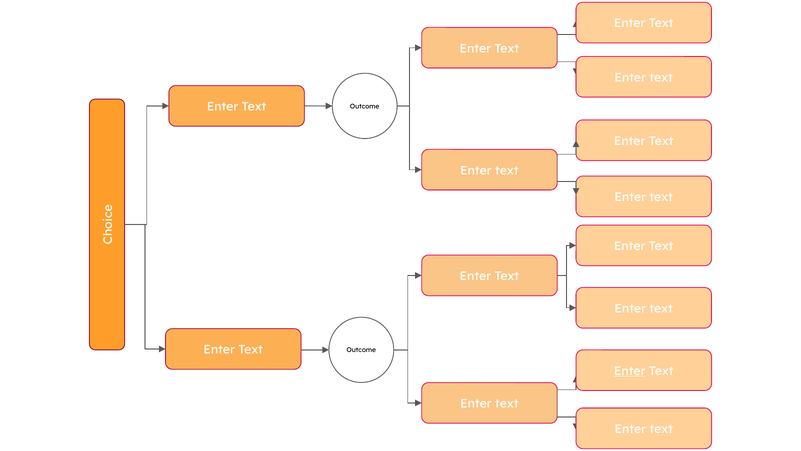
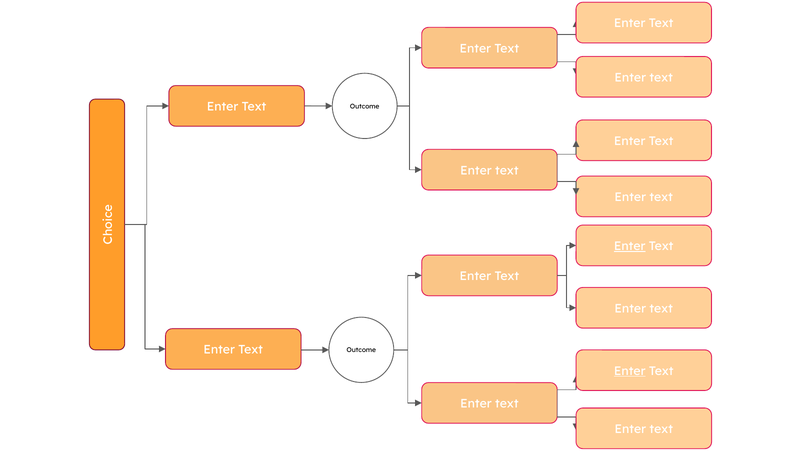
Enter underline: none -> present (630, 246)
